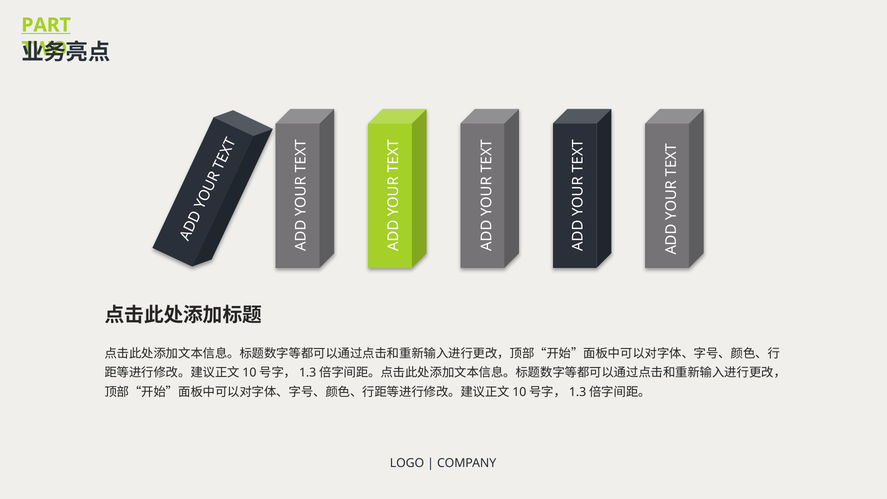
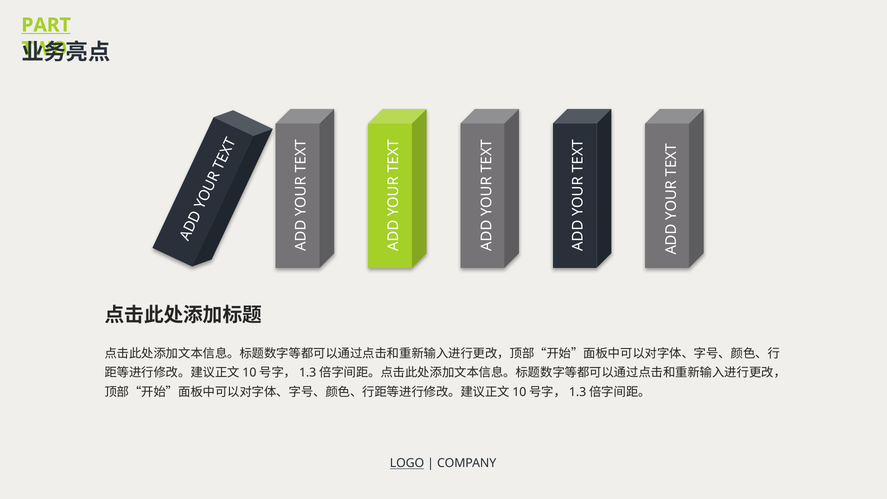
LOGO underline: none -> present (407, 463)
